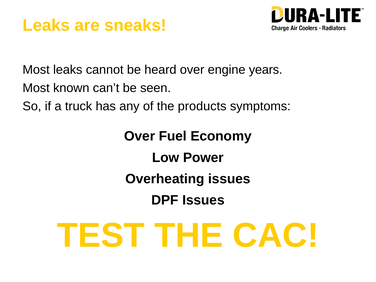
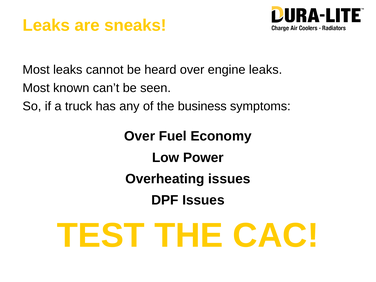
engine years: years -> leaks (266, 70)
products: products -> business (202, 106)
